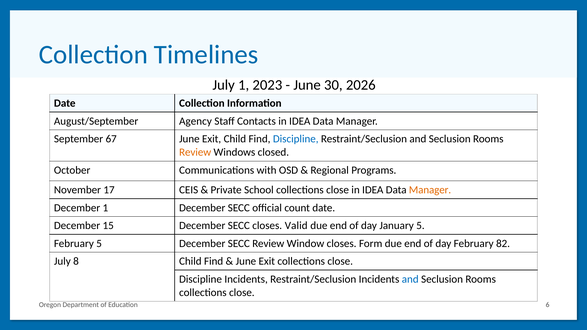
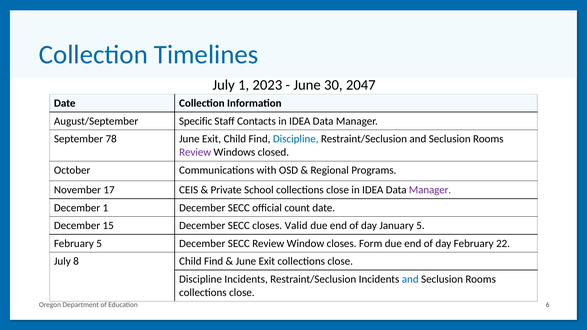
2026: 2026 -> 2047 (361, 85)
Agency: Agency -> Specific (196, 121)
67: 67 -> 78 (111, 139)
Review colour: orange -> purple (195, 152)
Manager colour: orange -> purple (430, 190)
82: 82 -> 22 (503, 244)
